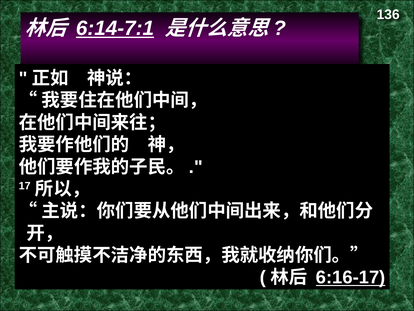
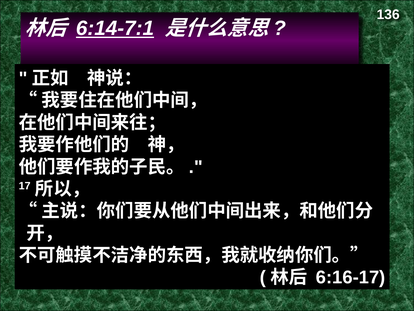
6:16-17 underline: present -> none (351, 277)
